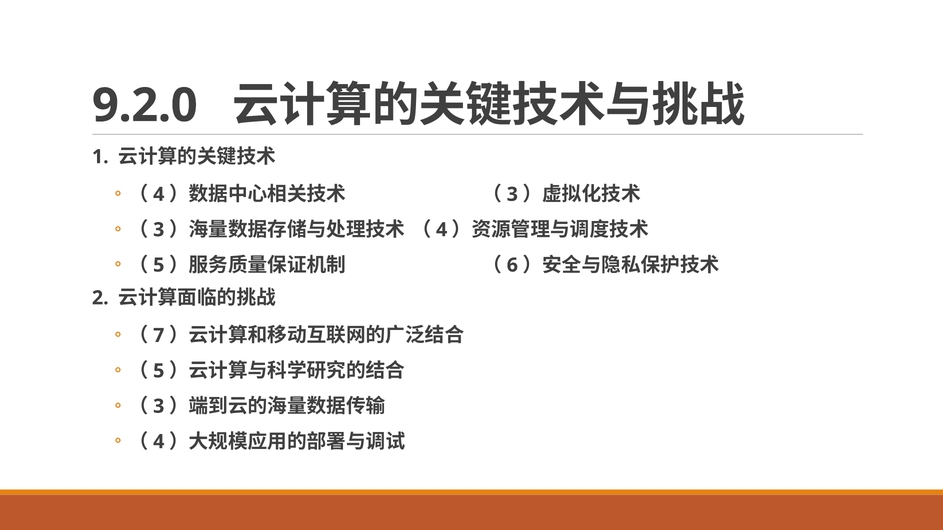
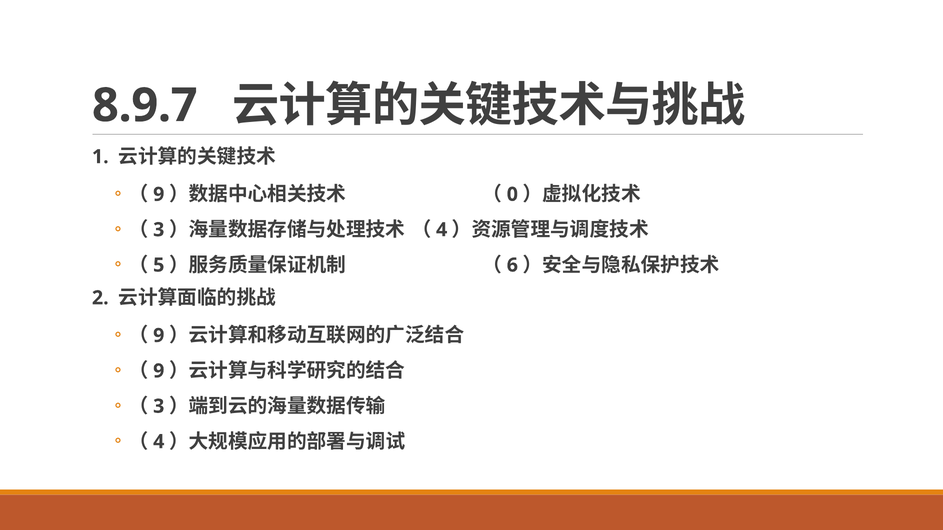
9.2.0: 9.2.0 -> 8.9.7 (145, 106)
4: 4 -> 9 (159, 195)
3: 3 -> 0 (512, 195)
7: 7 -> 9 (159, 336)
5: 5 -> 9 (159, 371)
